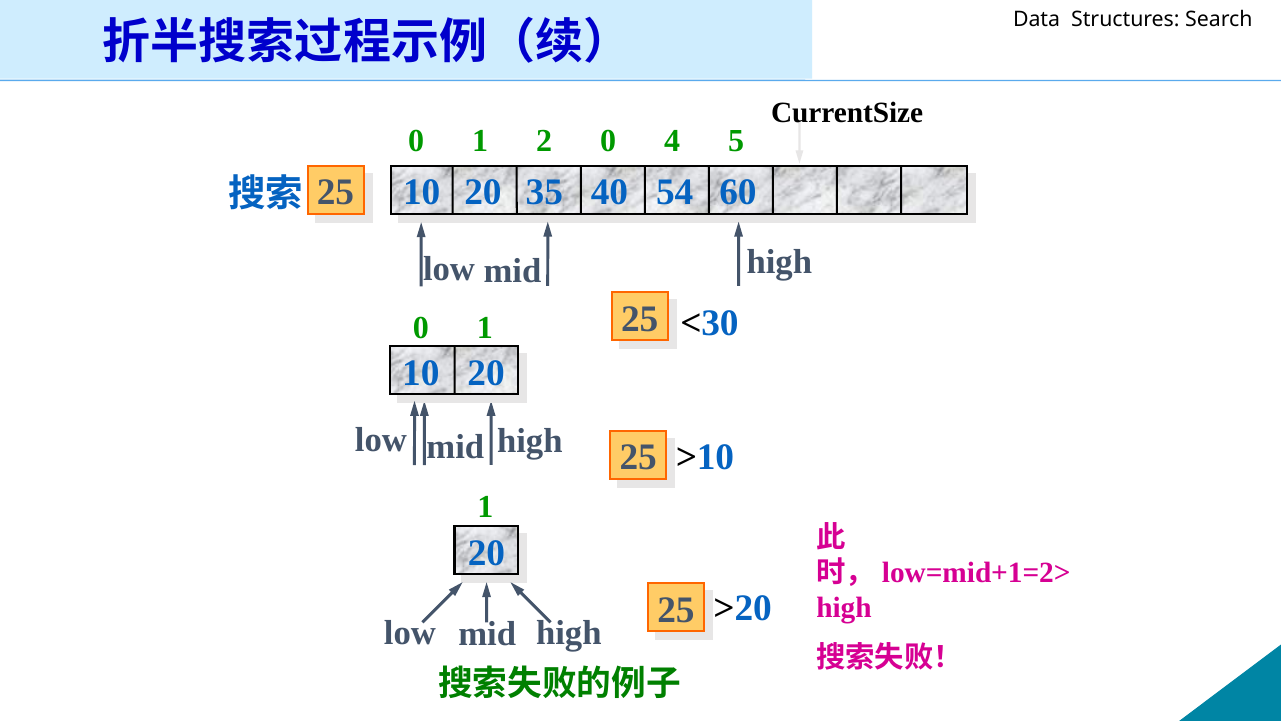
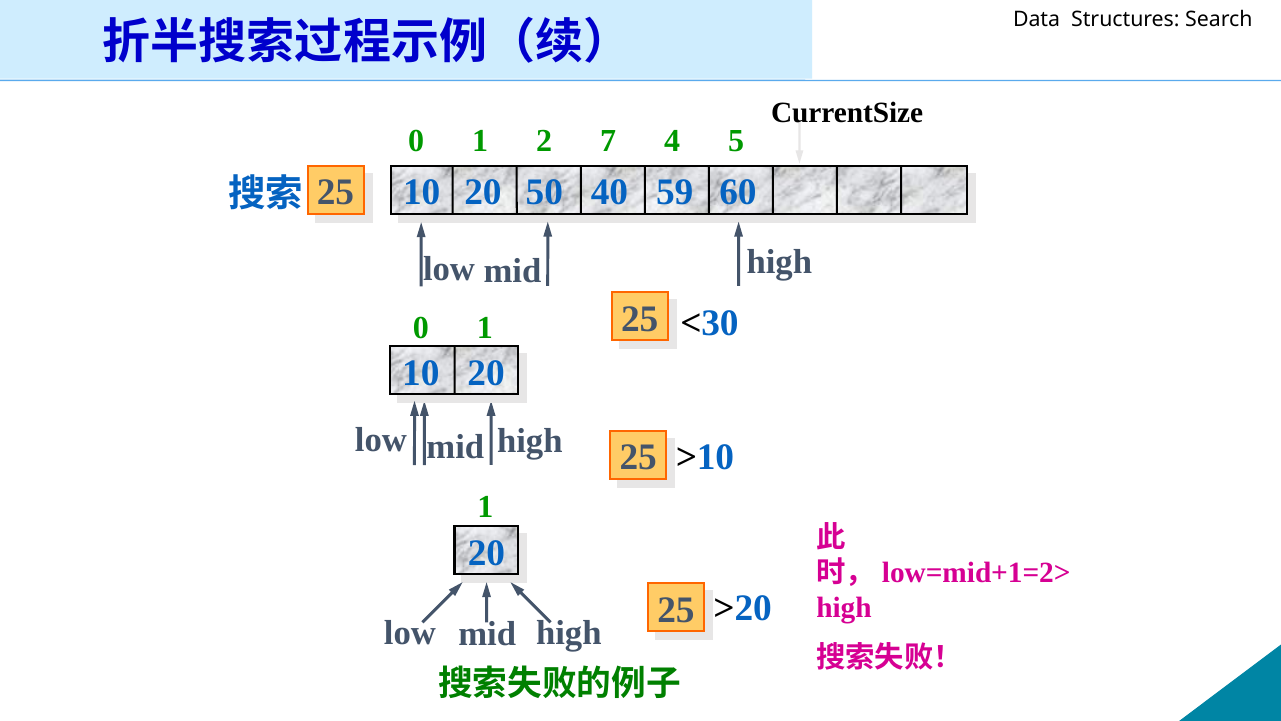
2 0: 0 -> 7 (608, 141)
35: 35 -> 50 (544, 192)
54: 54 -> 59 (675, 192)
